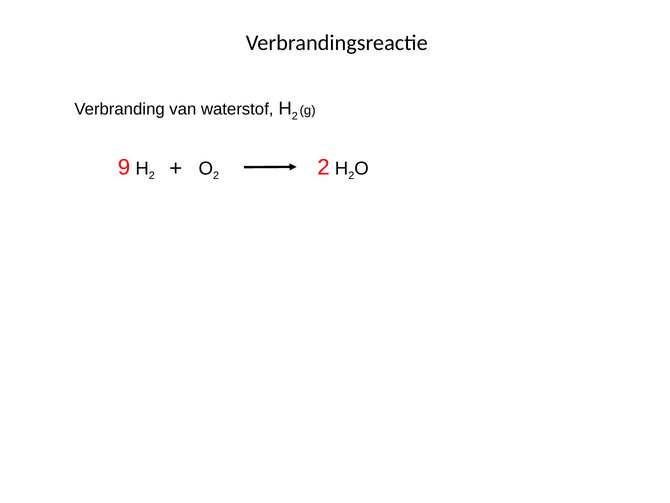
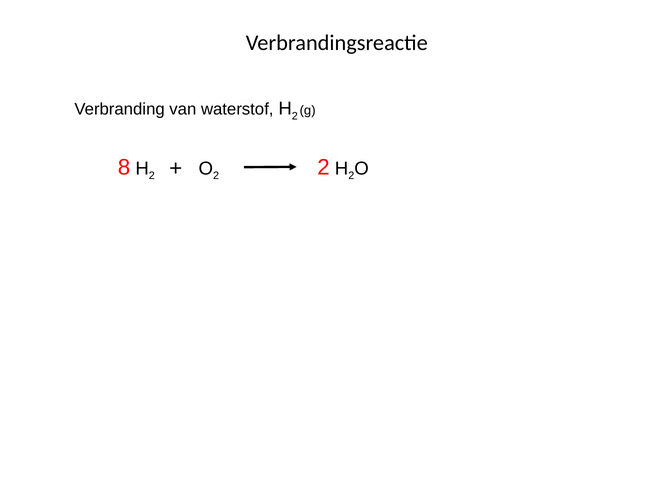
9: 9 -> 8 (124, 167)
